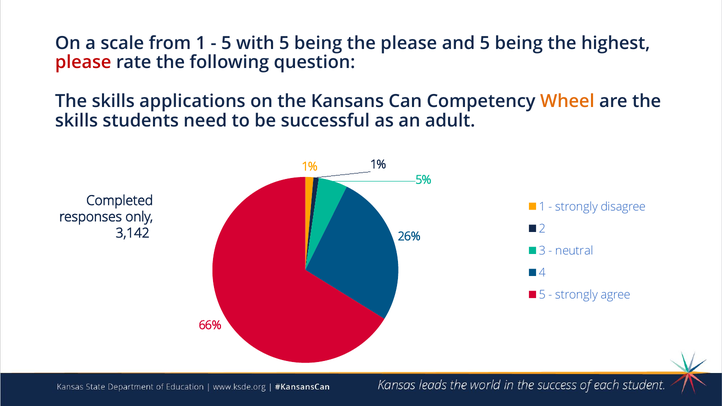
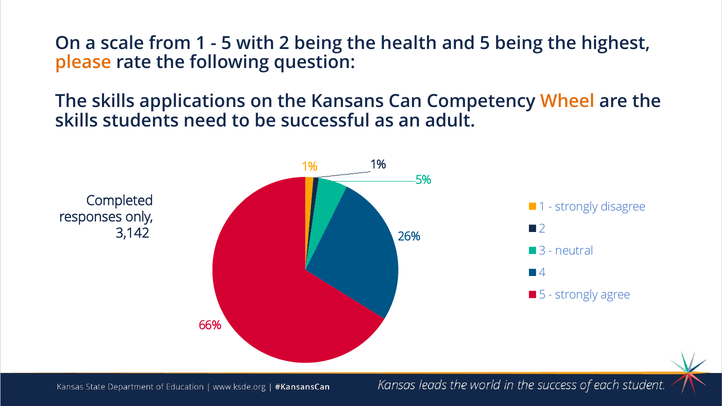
with 5: 5 -> 2 (284, 43)
the please: please -> health (409, 43)
please colour: red -> orange (83, 63)
